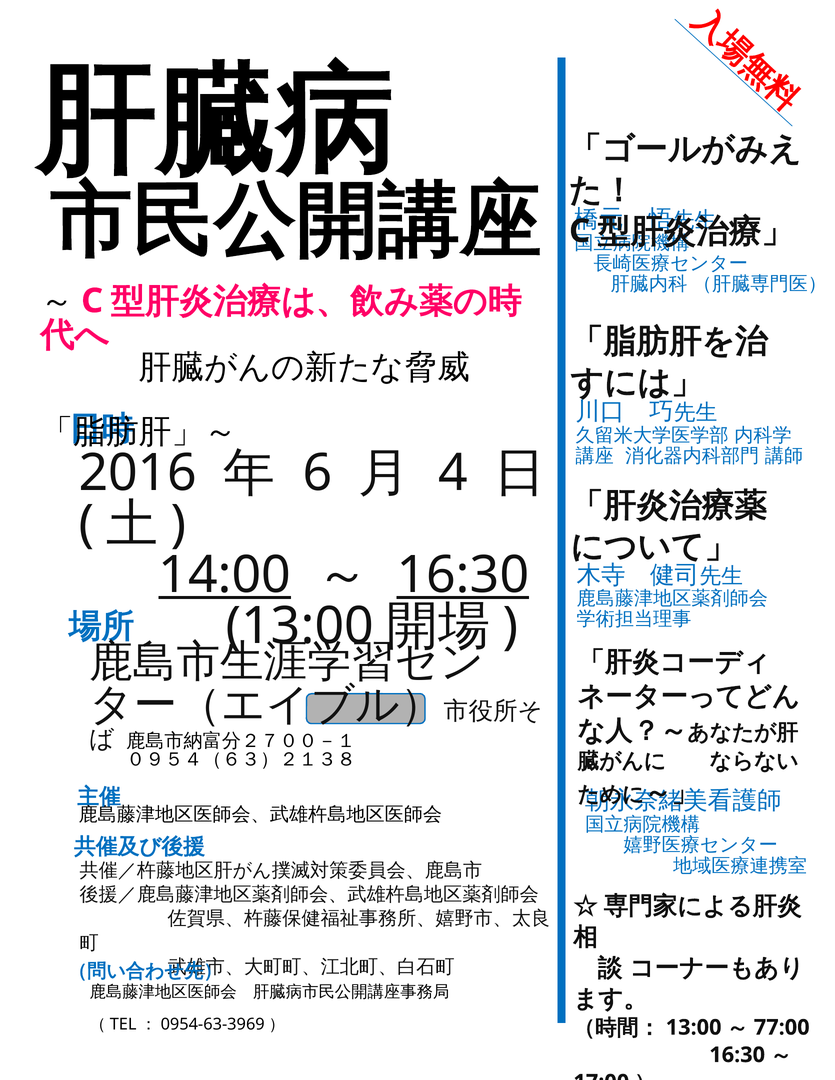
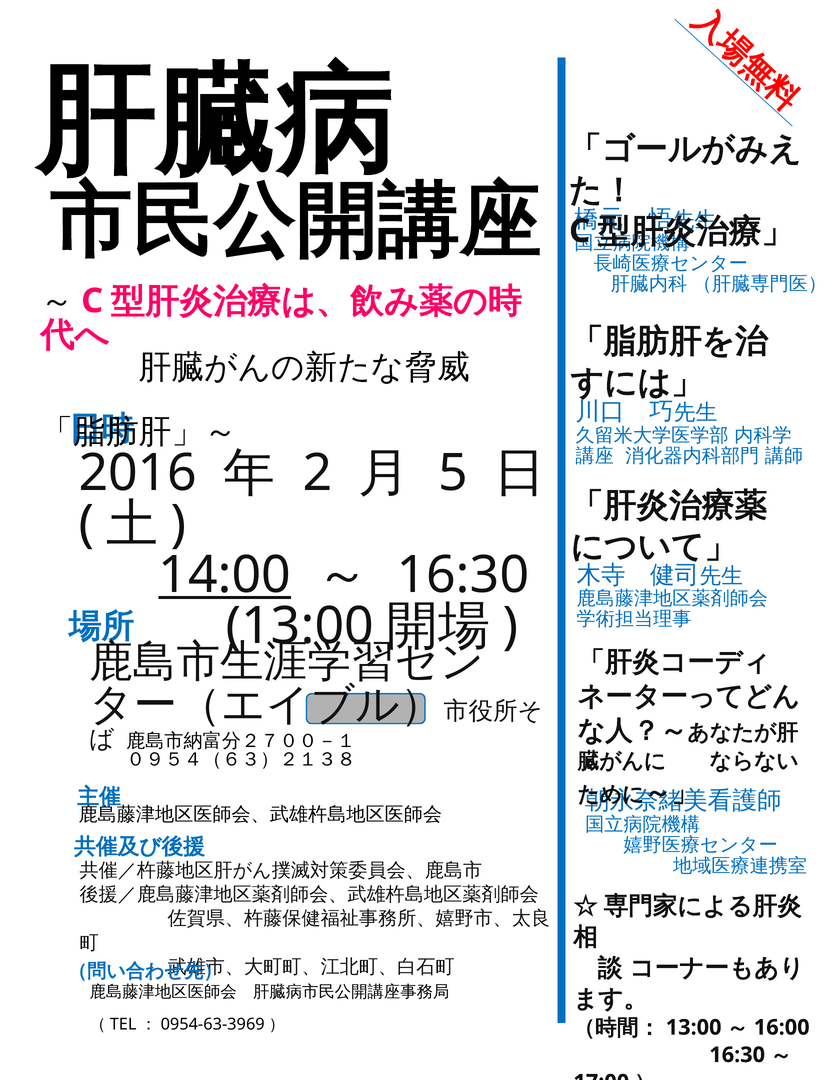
6: 6 -> 2 (318, 474)
4: 4 -> 5 (453, 474)
16:30 underline: present -> none (463, 576)
77:00: 77:00 -> 16:00 (782, 1028)
